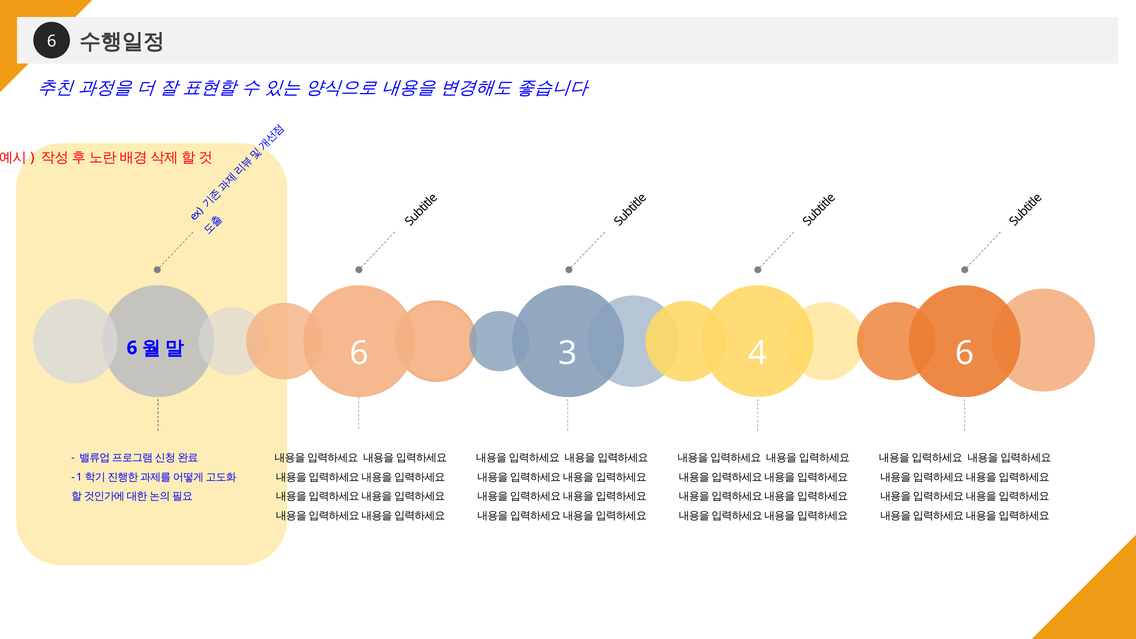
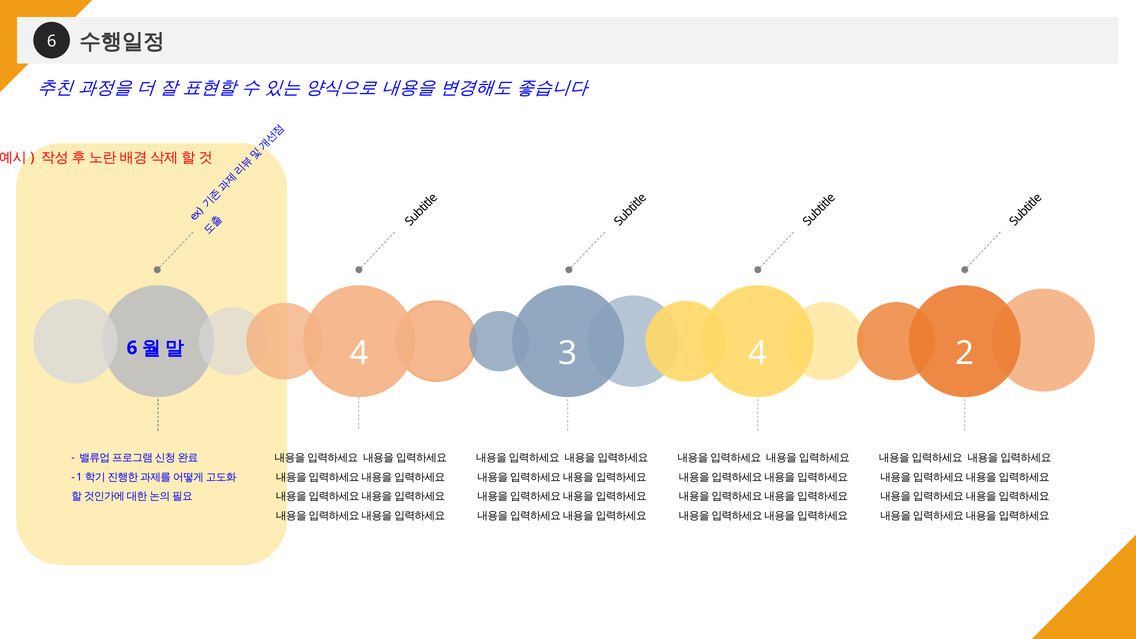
6: 6 -> 4 (359, 353)
4 6: 6 -> 2 (965, 353)
